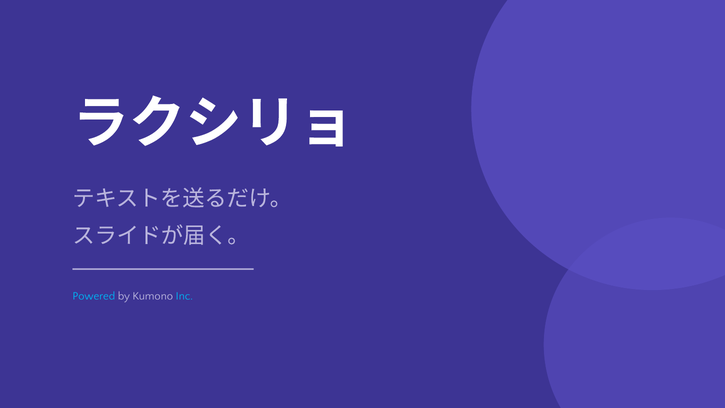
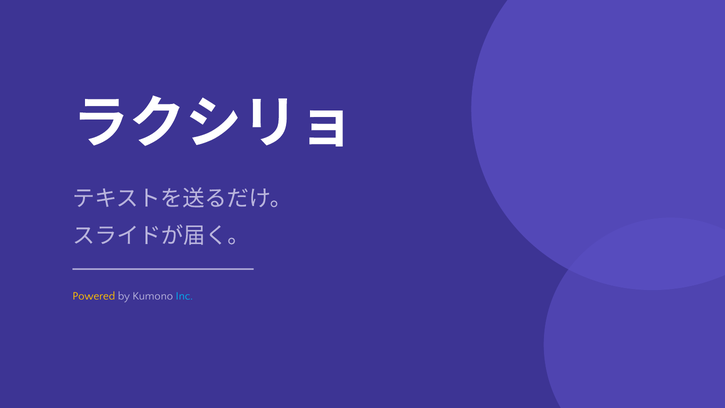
Powered colour: light blue -> yellow (94, 296)
